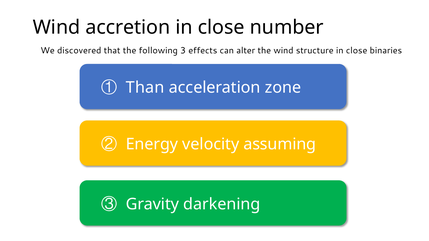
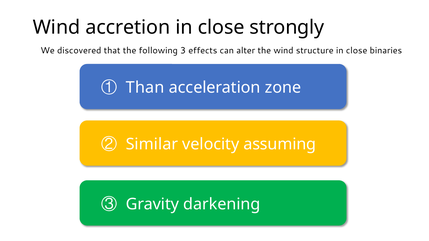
number: number -> strongly (287, 27)
Energy: Energy -> Similar (152, 144)
